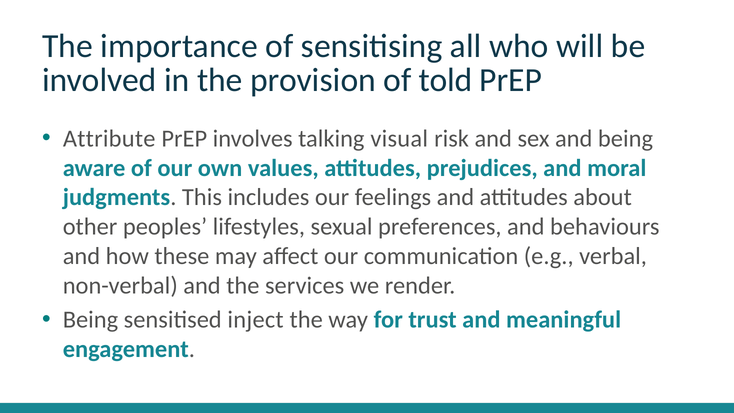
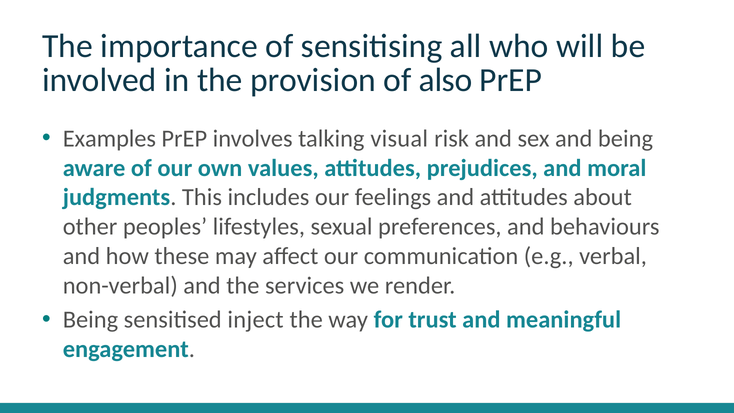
told: told -> also (446, 80)
Attribute: Attribute -> Examples (109, 139)
